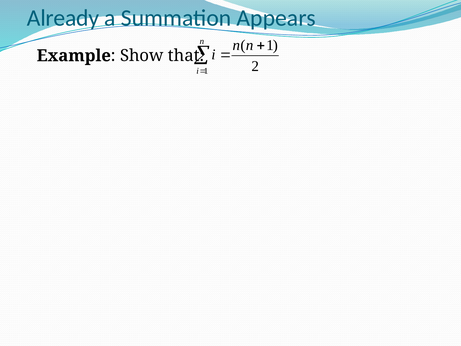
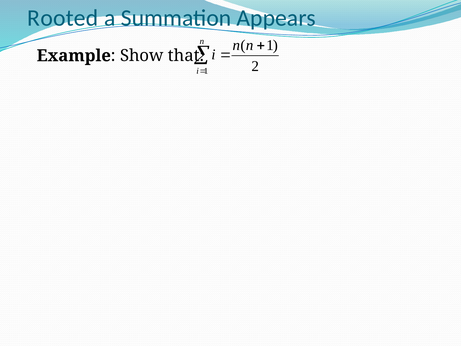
Already: Already -> Rooted (63, 18)
